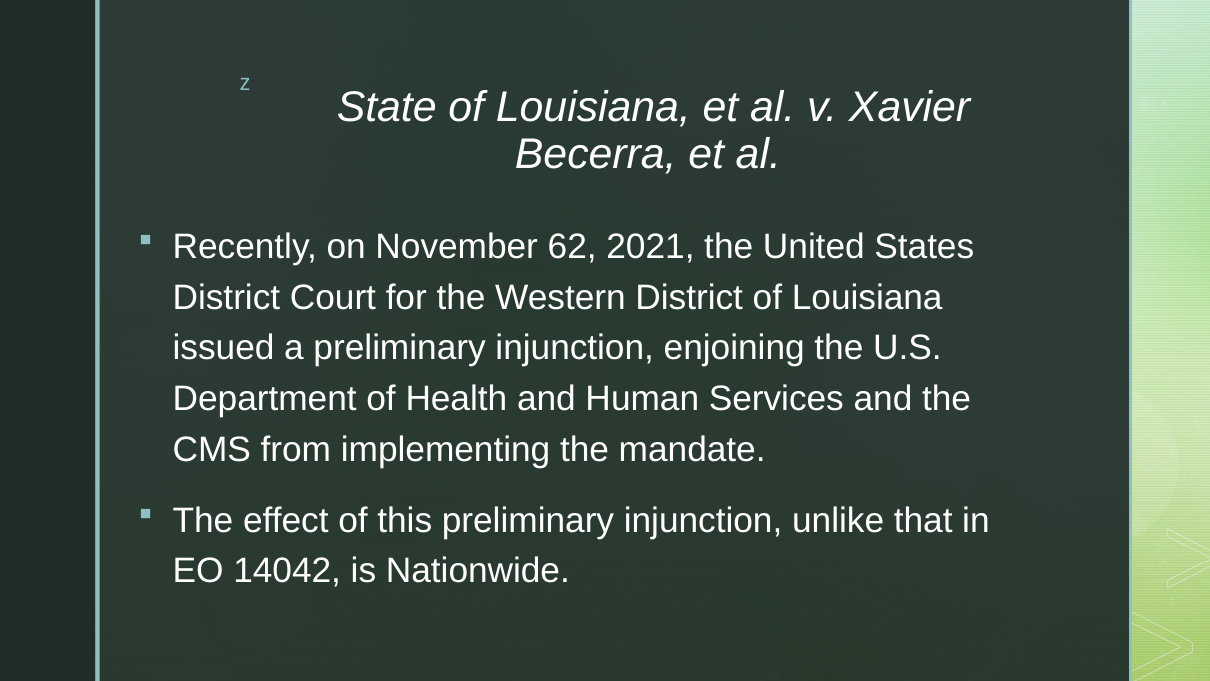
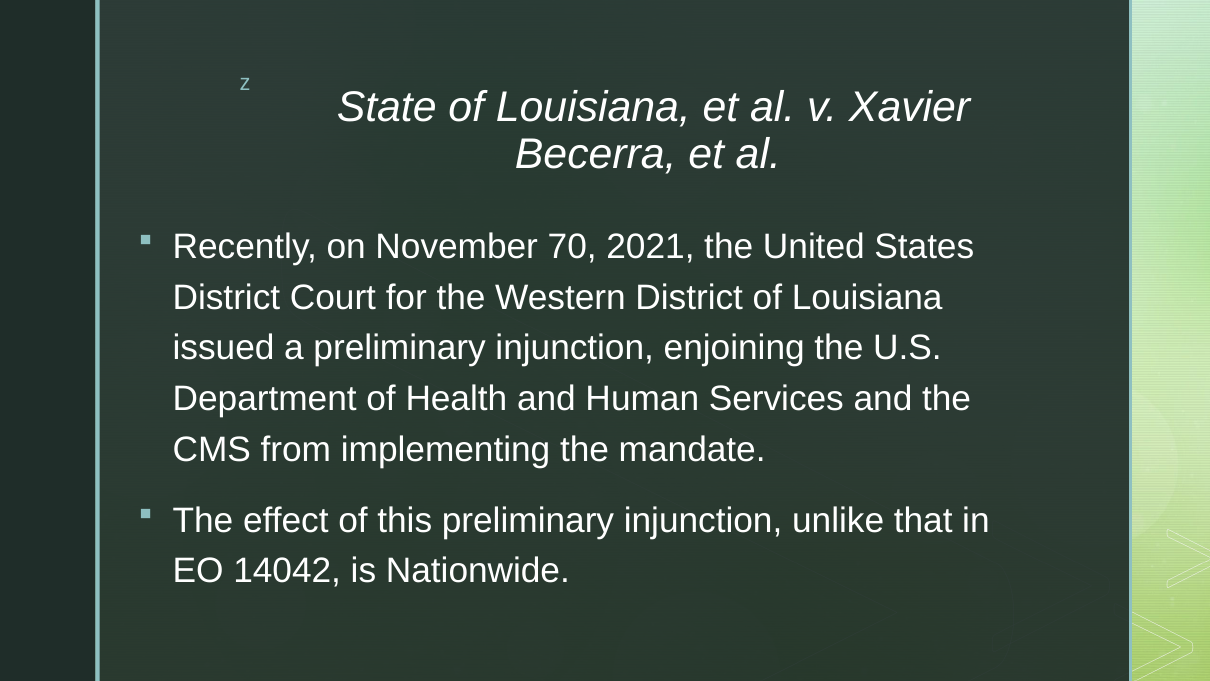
62: 62 -> 70 (572, 246)
